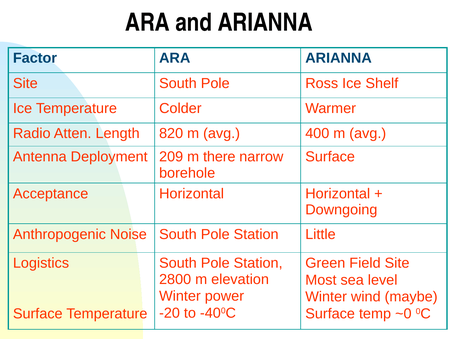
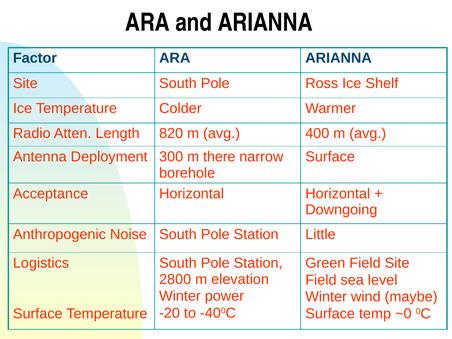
209: 209 -> 300 (171, 157)
Most: Most -> Field (321, 280)
